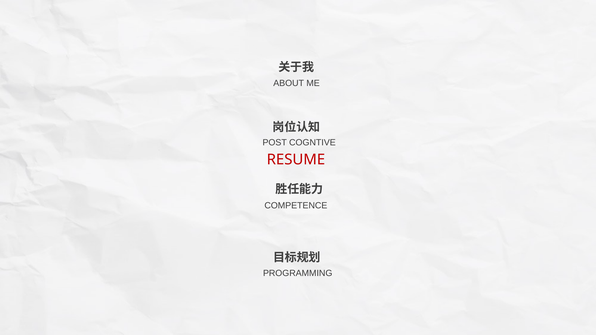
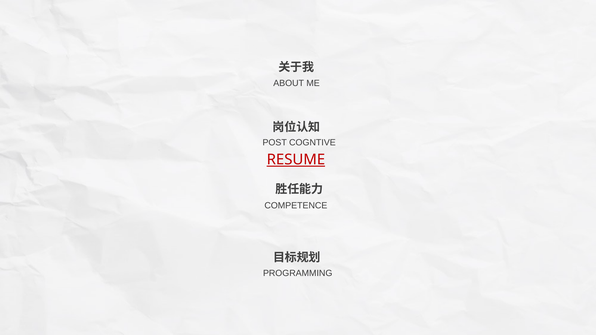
RESUME underline: none -> present (296, 160)
